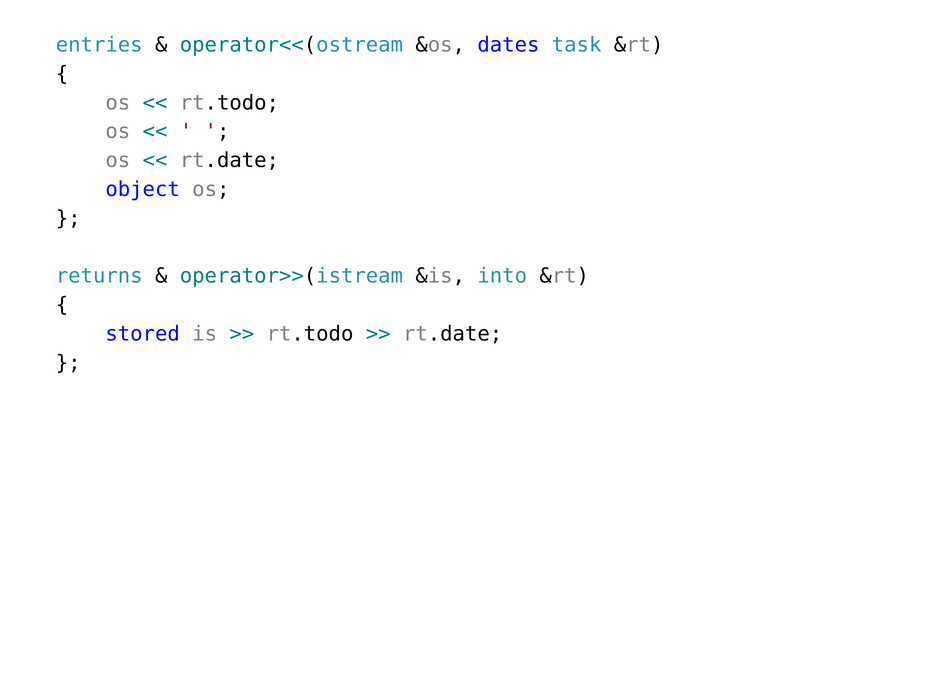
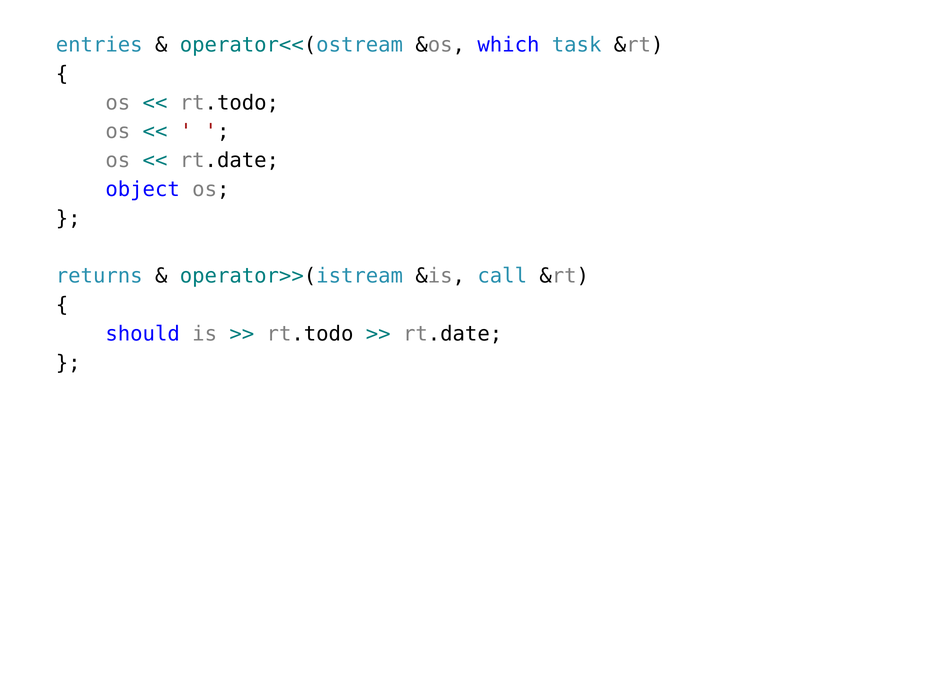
dates: dates -> which (508, 45)
into: into -> call (502, 276)
stored: stored -> should (143, 334)
